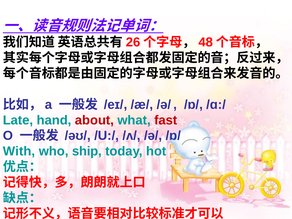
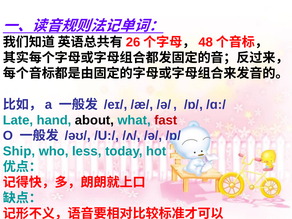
about colour: red -> black (94, 120)
With: With -> Ship (19, 151)
ship: ship -> less (87, 151)
